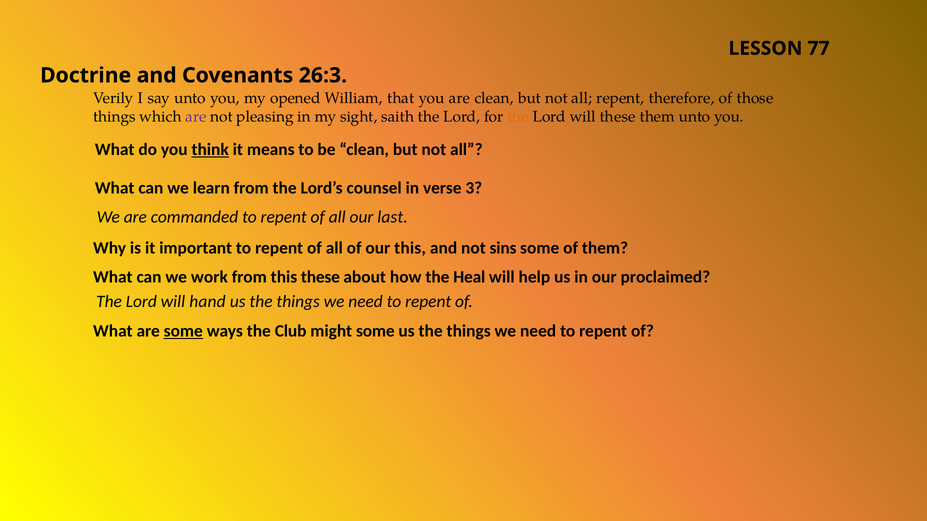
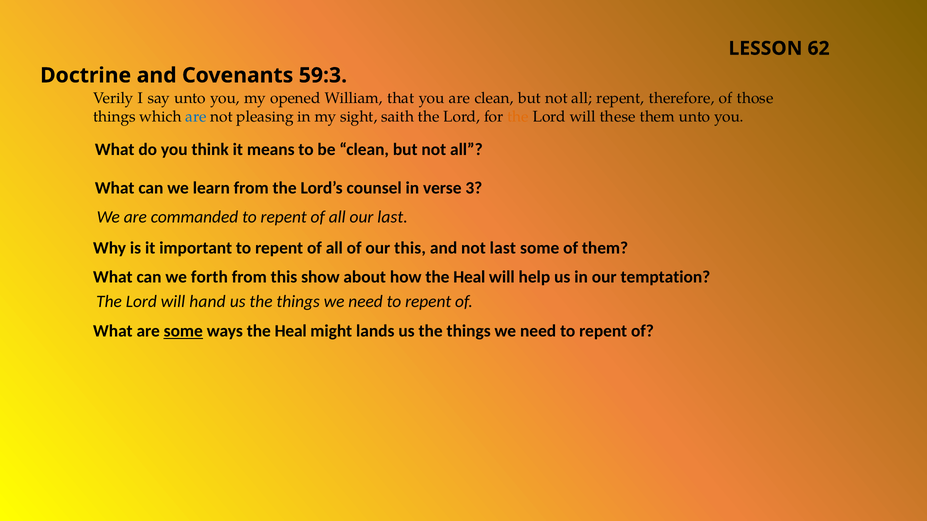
77: 77 -> 62 (819, 48)
26:3: 26:3 -> 59:3 (323, 75)
are colour: purple -> blue (196, 117)
think underline: present -> none (210, 150)
not sins: sins -> last (503, 248)
work: work -> forth (209, 277)
this these: these -> show (320, 277)
proclaimed: proclaimed -> temptation (665, 277)
ways the Club: Club -> Heal (291, 331)
might some: some -> lands (375, 331)
